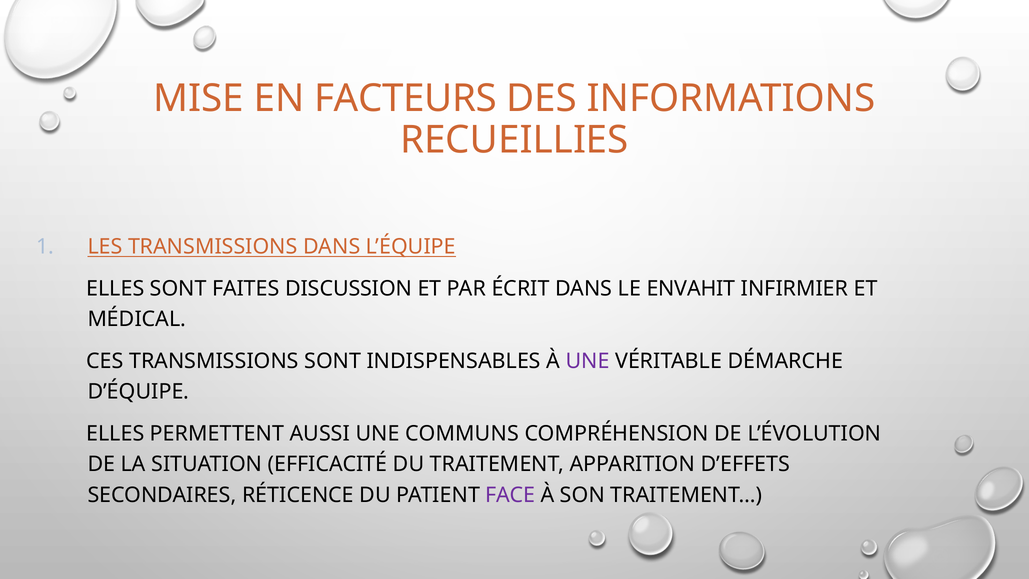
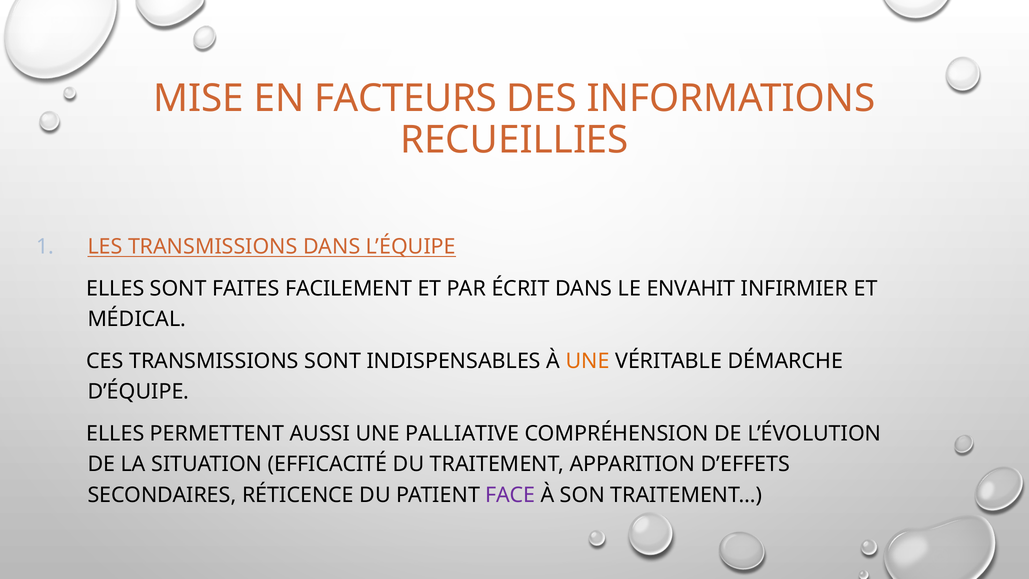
DISCUSSION: DISCUSSION -> FACILEMENT (349, 288)
UNE colour: purple -> orange (588, 361)
COMMUNS: COMMUNS -> PALLIATIVE (462, 433)
